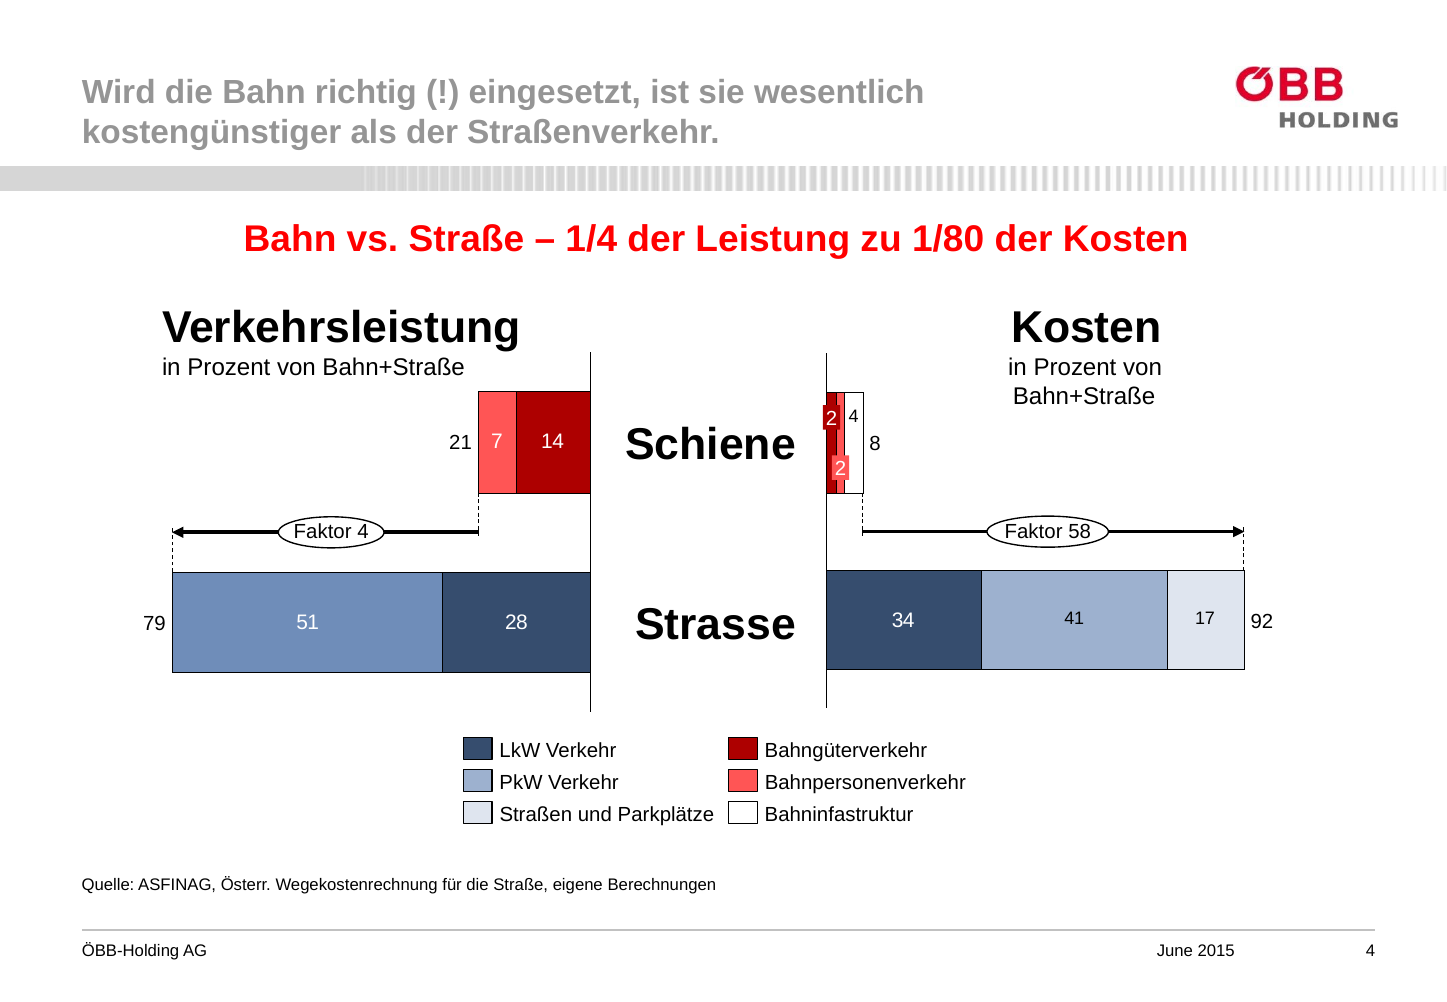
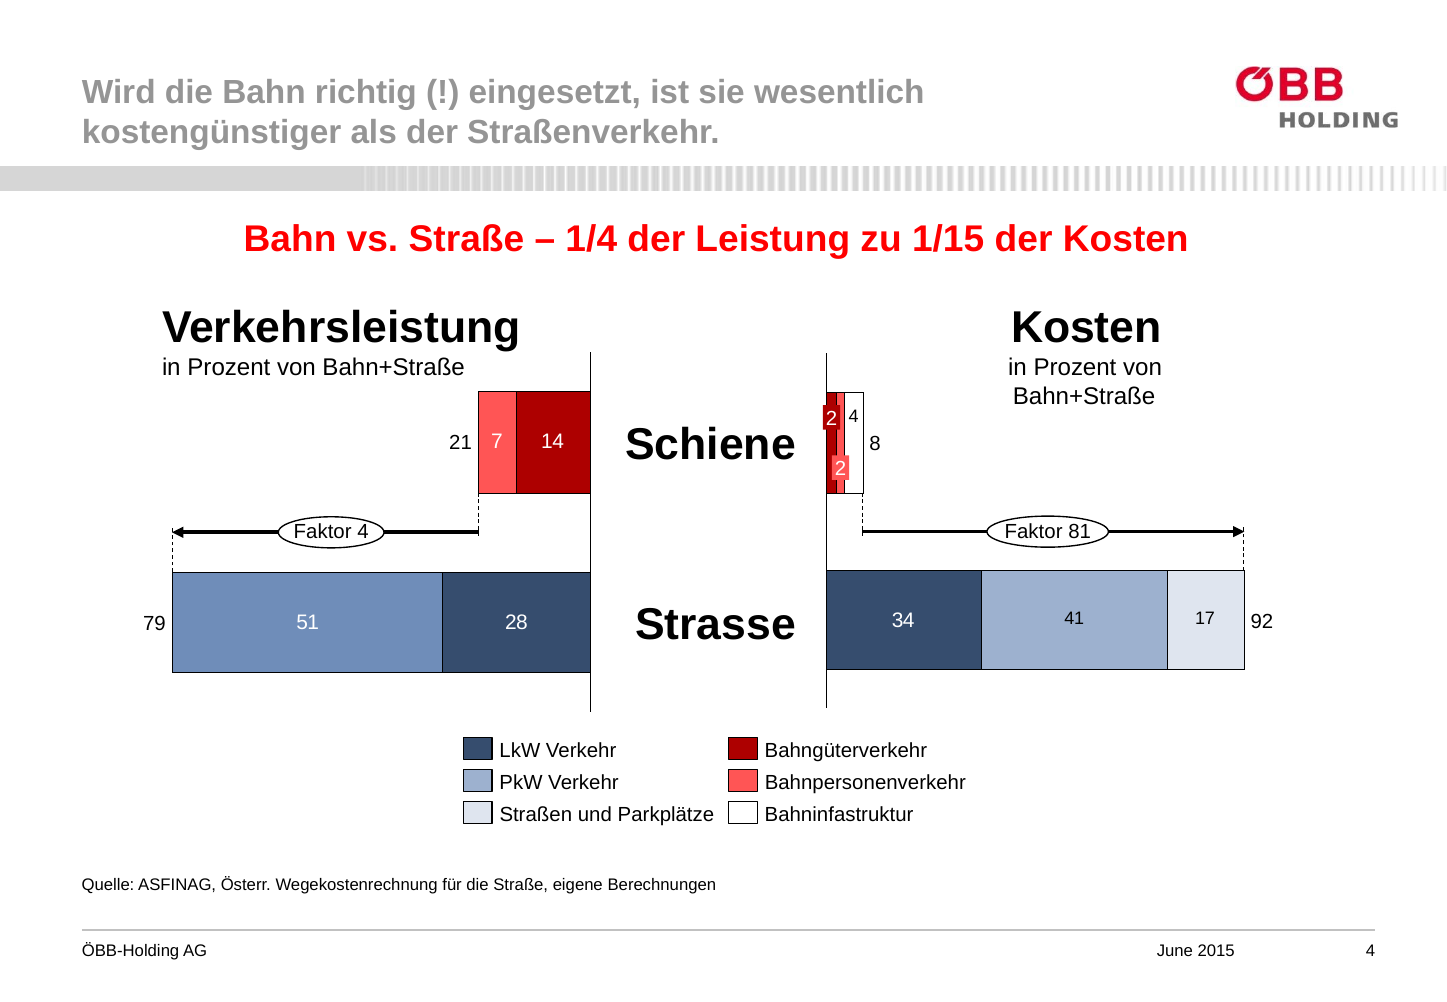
1/80: 1/80 -> 1/15 (948, 239)
58: 58 -> 81 (1080, 531)
